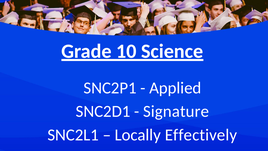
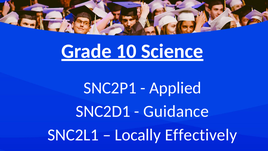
Signature: Signature -> Guidance (176, 111)
